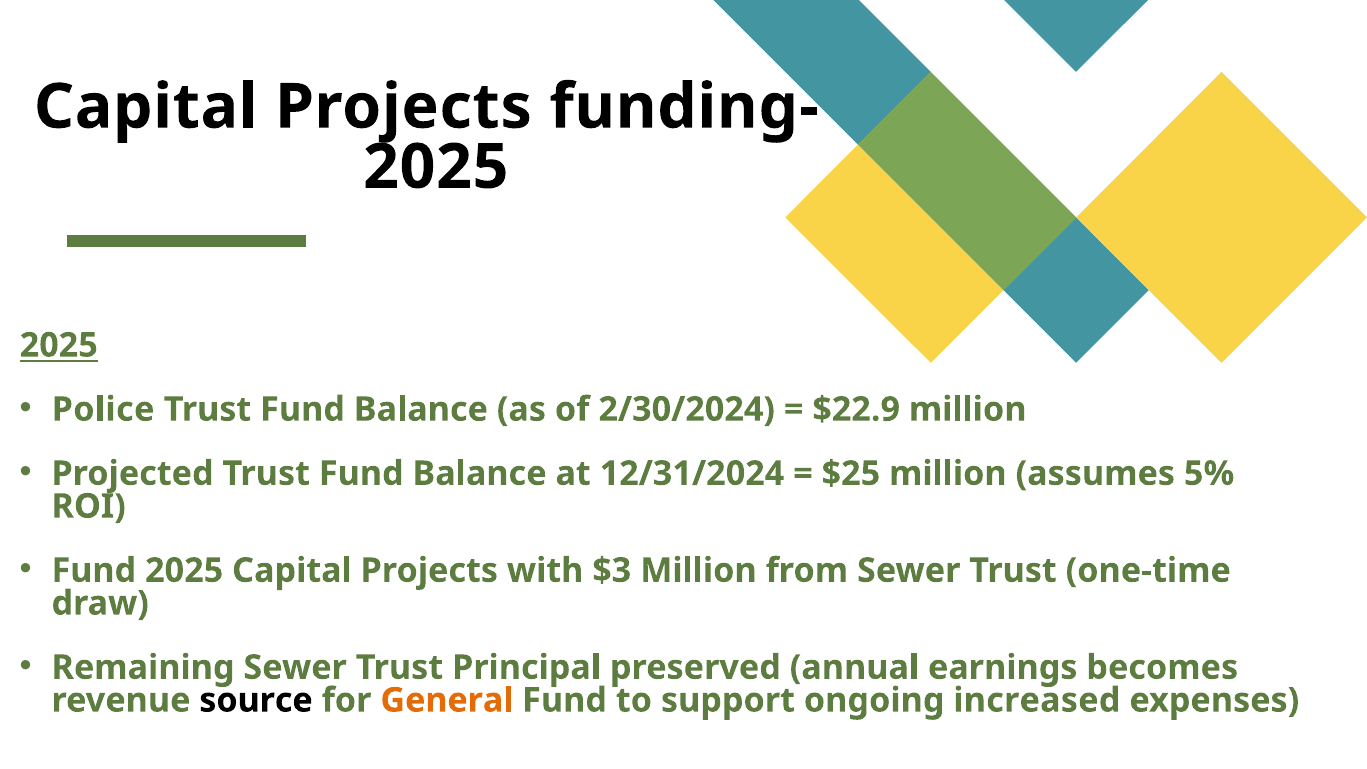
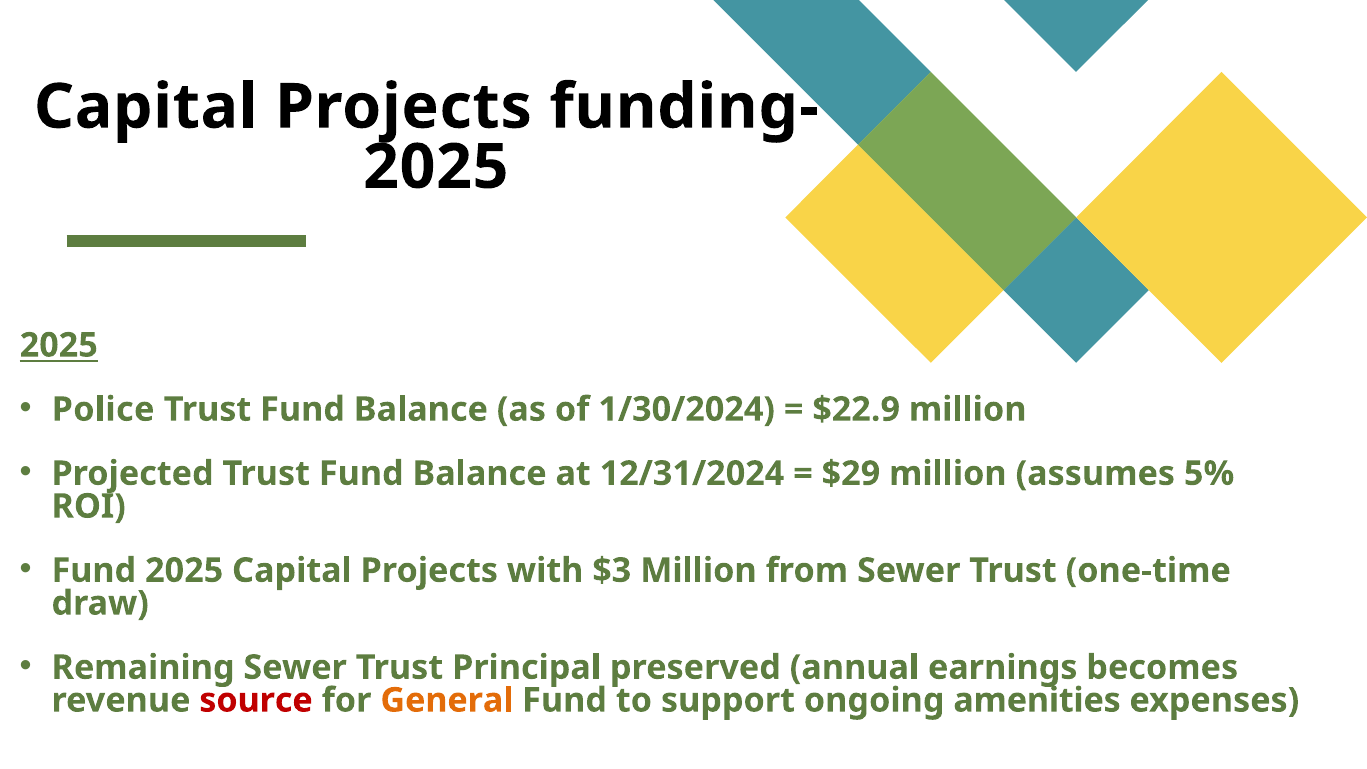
2/30/2024: 2/30/2024 -> 1/30/2024 (687, 409)
$25: $25 -> $29 (851, 474)
source colour: black -> red (256, 700)
increased: increased -> amenities (1037, 700)
